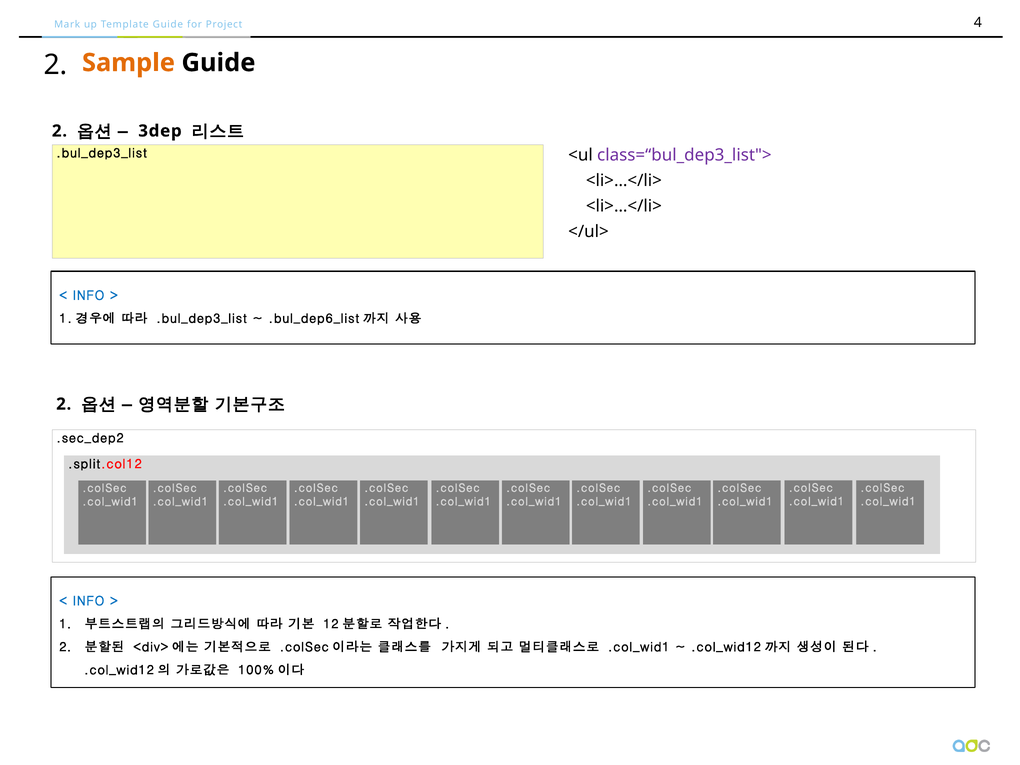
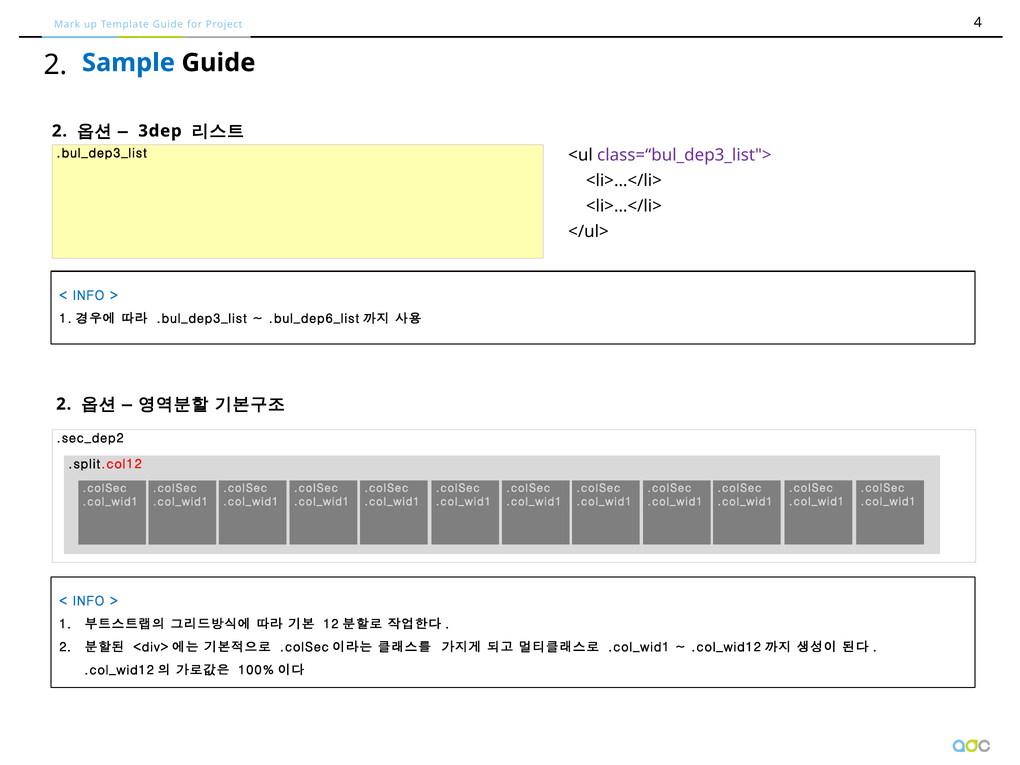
Sample colour: orange -> blue (128, 63)
